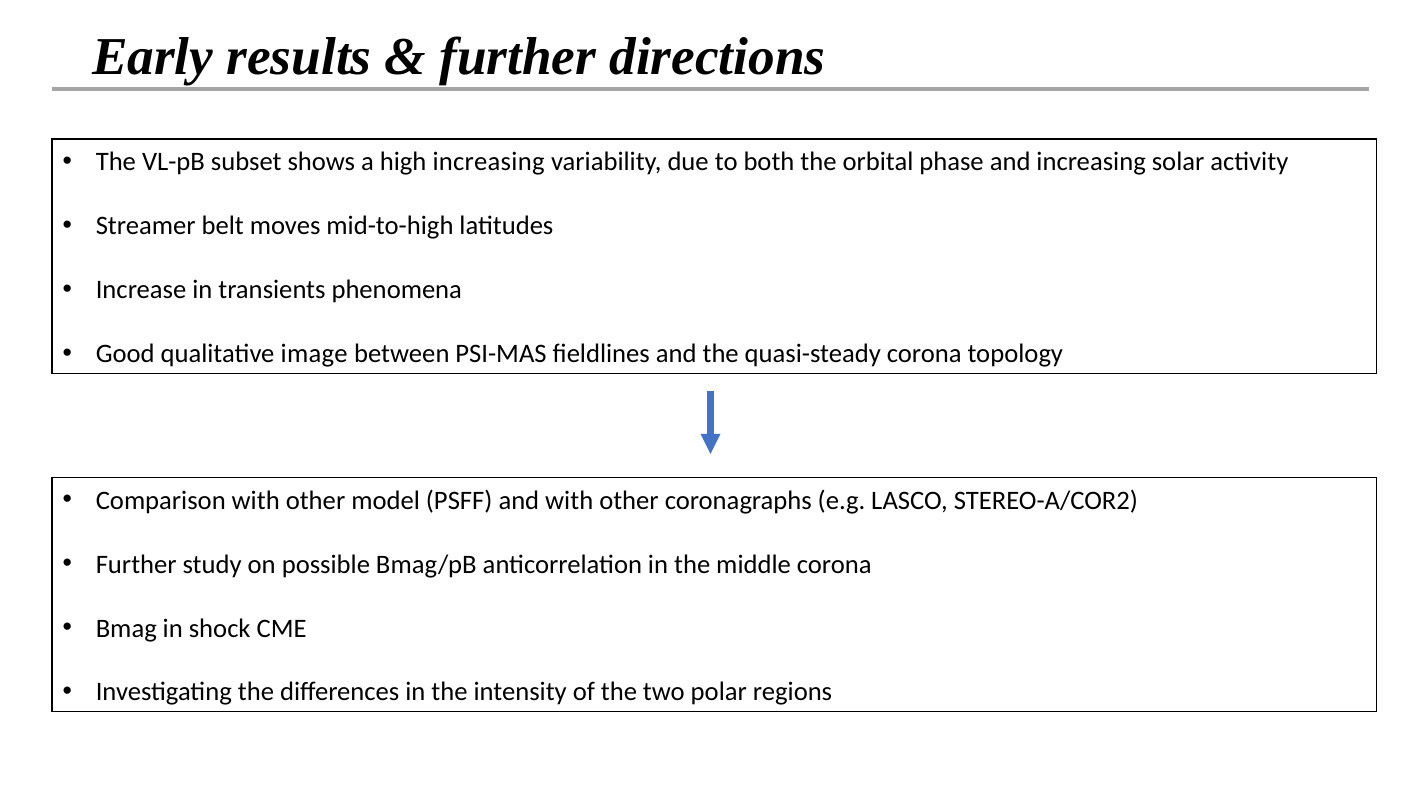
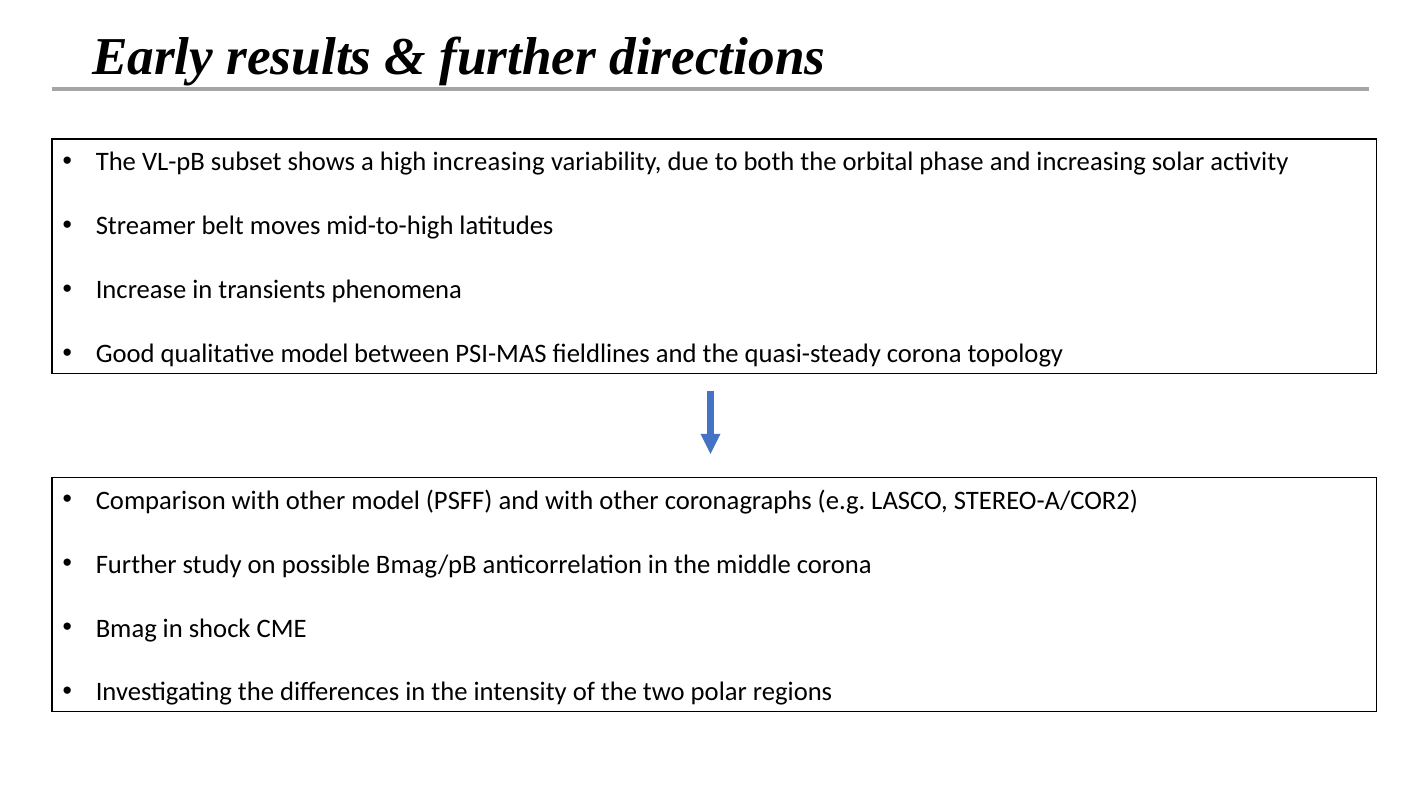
qualitative image: image -> model (314, 354)
